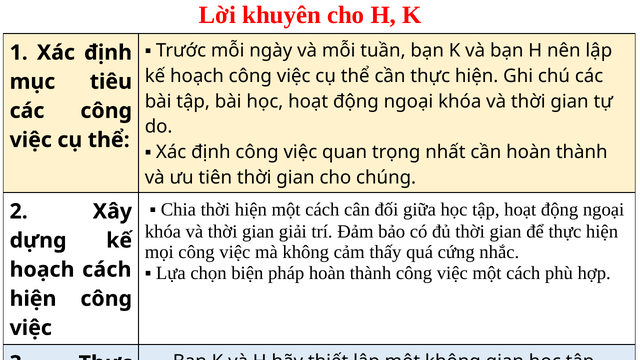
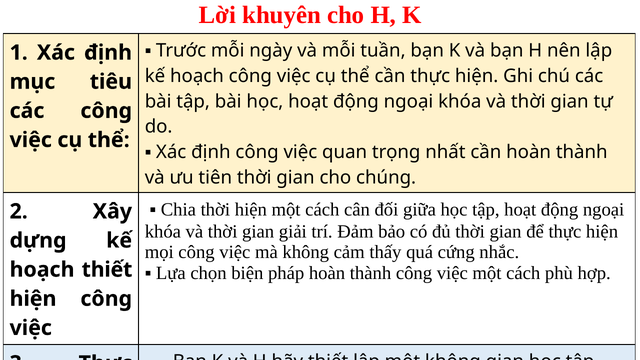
hoạch cách: cách -> thiết (107, 270)
